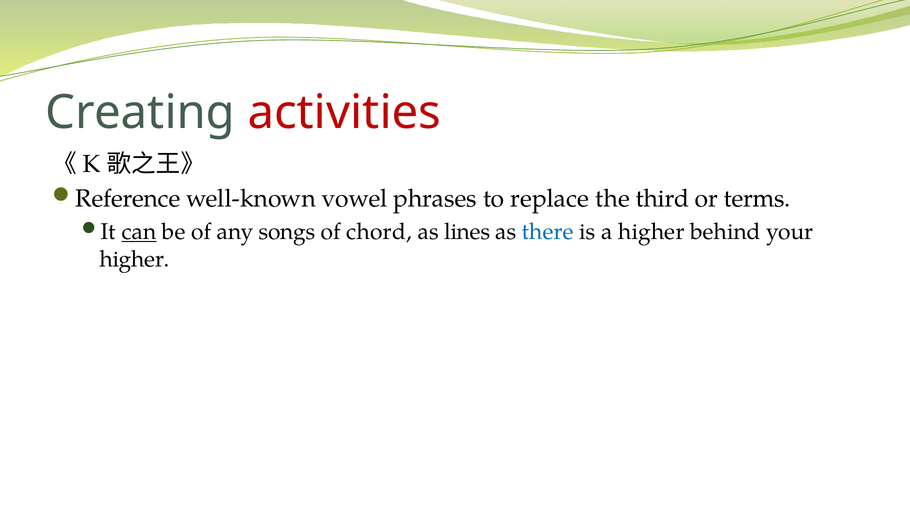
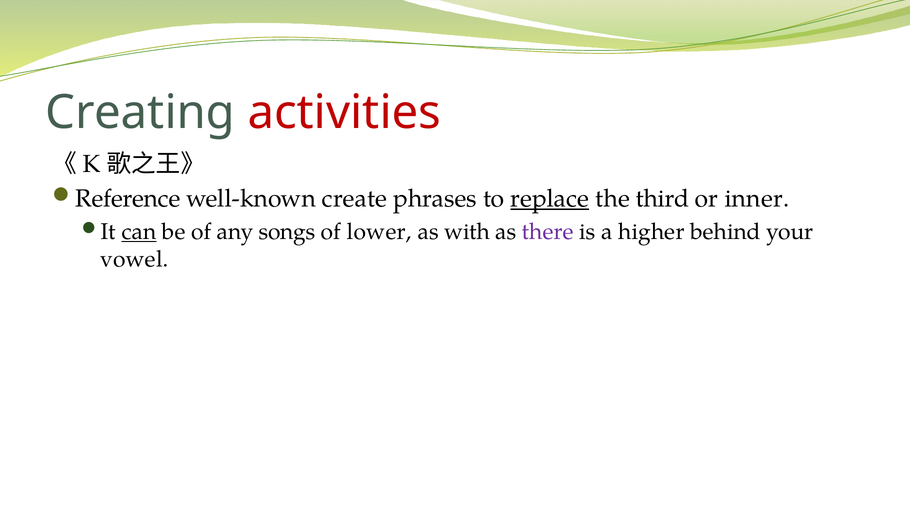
vowel: vowel -> create (354, 199)
replace underline: none -> present (550, 199)
terms: terms -> inner (757, 199)
chord: chord -> lower (379, 232)
lines: lines -> with (467, 232)
there colour: blue -> purple (548, 232)
higher: higher -> vowel (134, 259)
